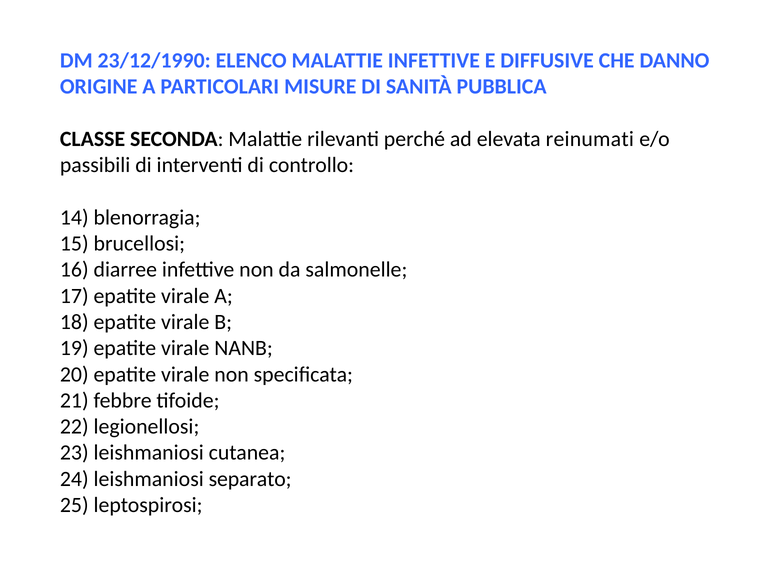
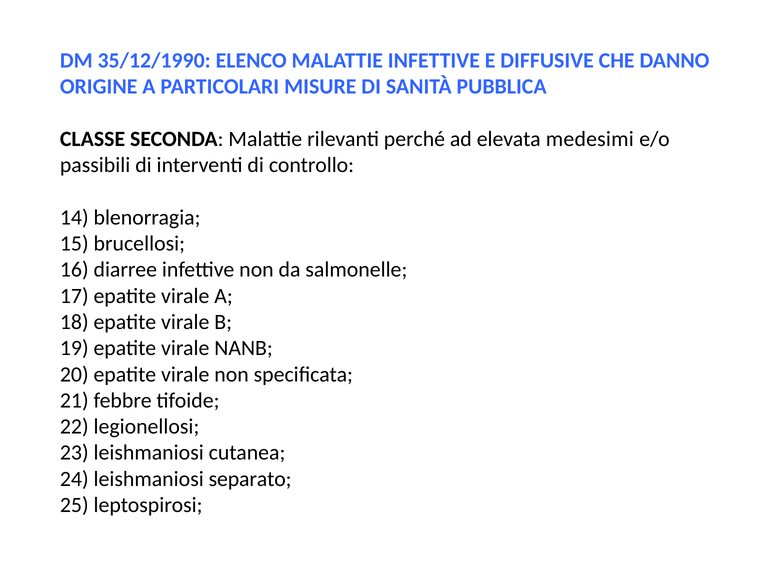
23/12/1990: 23/12/1990 -> 35/12/1990 (154, 61)
reinumati: reinumati -> medesimi (590, 139)
